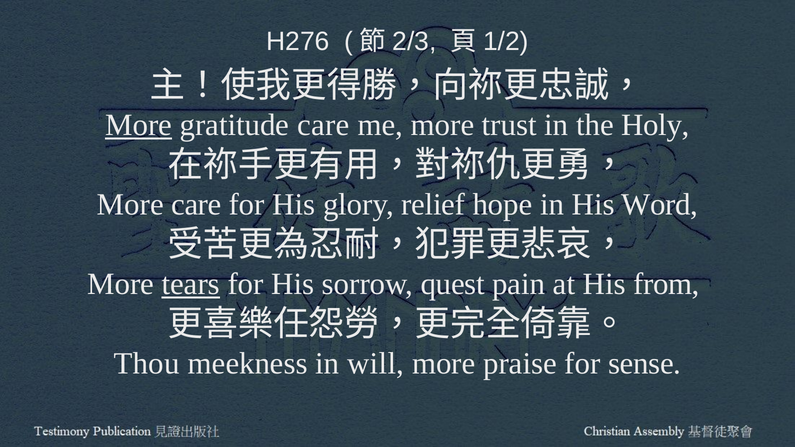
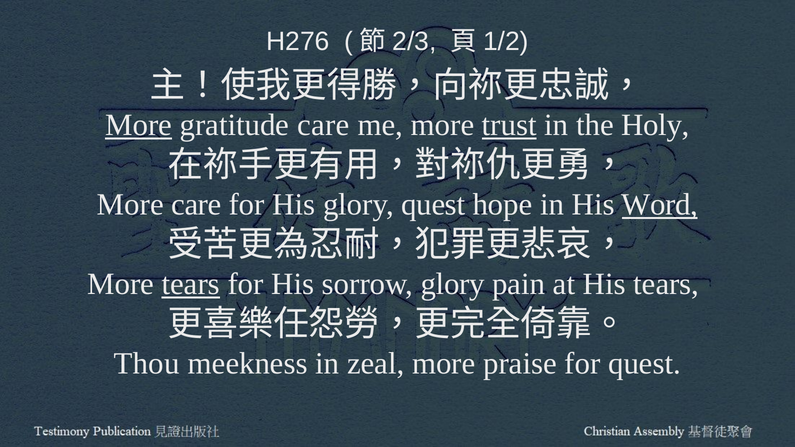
trust underline: none -> present (509, 125)
glory relief: relief -> quest (433, 205)
Word underline: none -> present (660, 205)
sorrow quest: quest -> glory (453, 284)
His from: from -> tears (666, 284)
will: will -> zeal (376, 364)
for sense: sense -> quest (645, 364)
